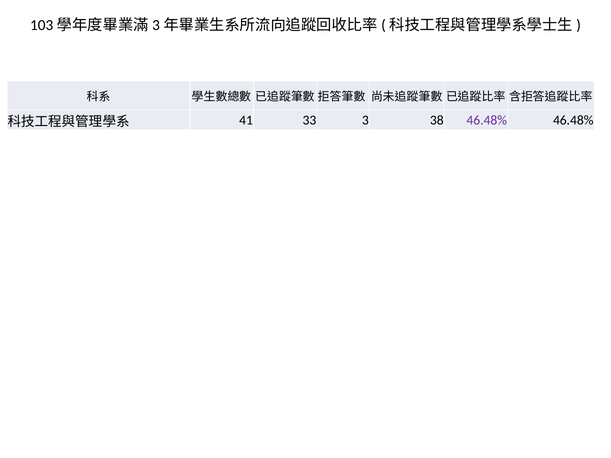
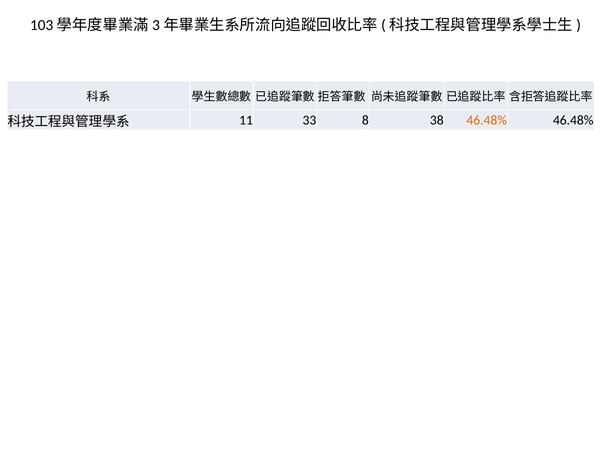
41: 41 -> 11 (246, 120)
3: 3 -> 8 (365, 120)
46.48% colour: purple -> orange (487, 120)
